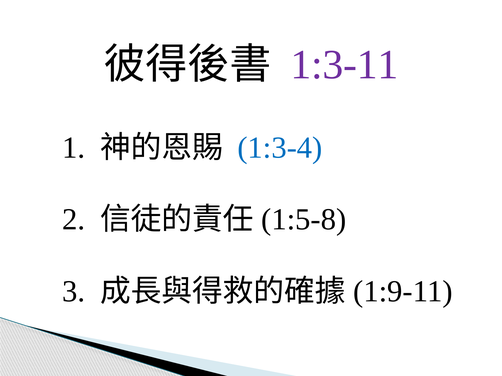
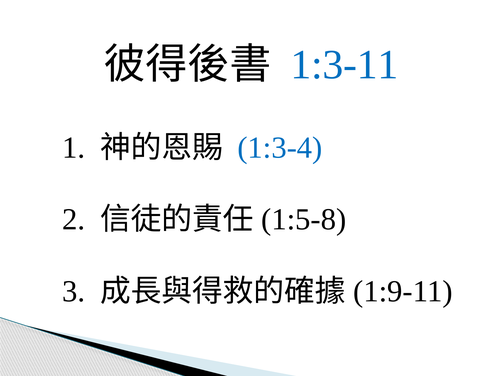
1:3-11 colour: purple -> blue (345, 65)
